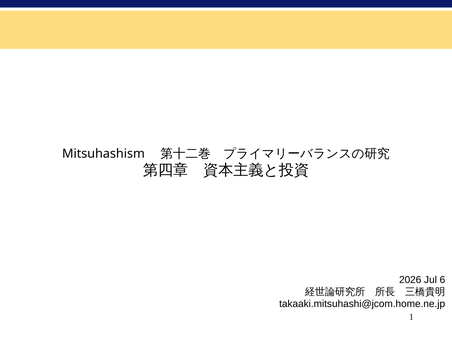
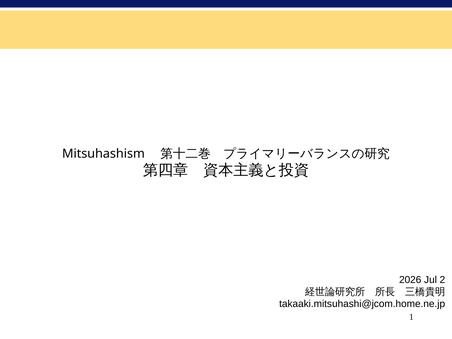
6: 6 -> 2 (442, 280)
